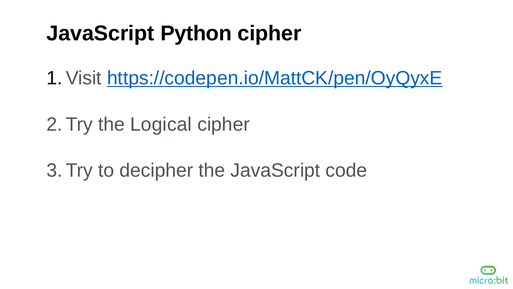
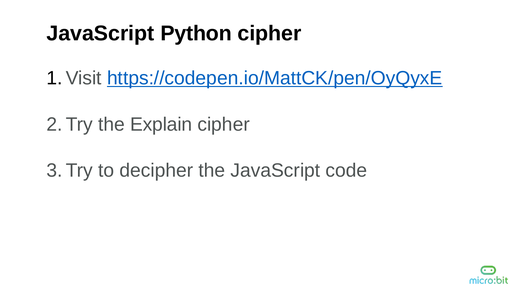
Logical: Logical -> Explain (161, 124)
